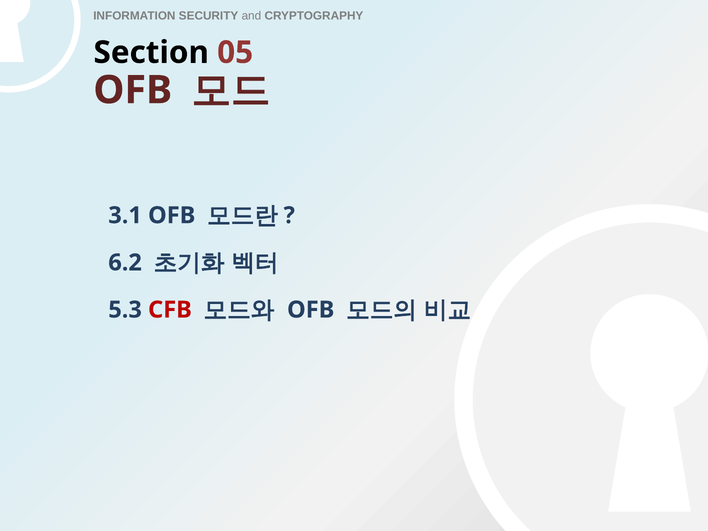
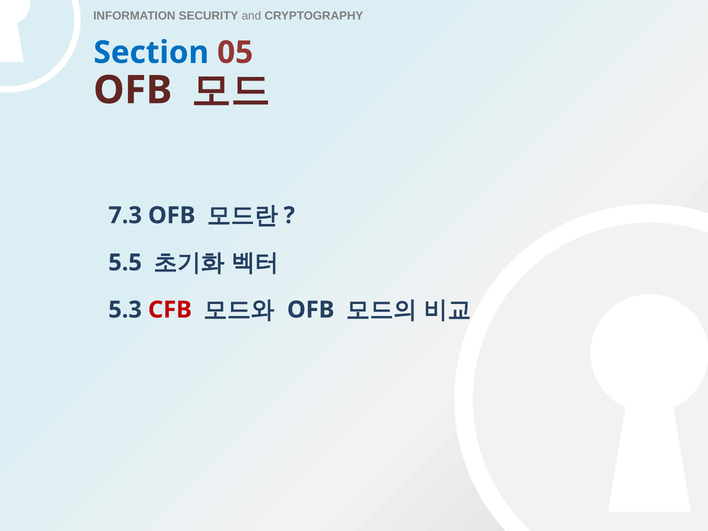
Section colour: black -> blue (151, 53)
3.1: 3.1 -> 7.3 (125, 215)
6.2: 6.2 -> 5.5 (125, 263)
